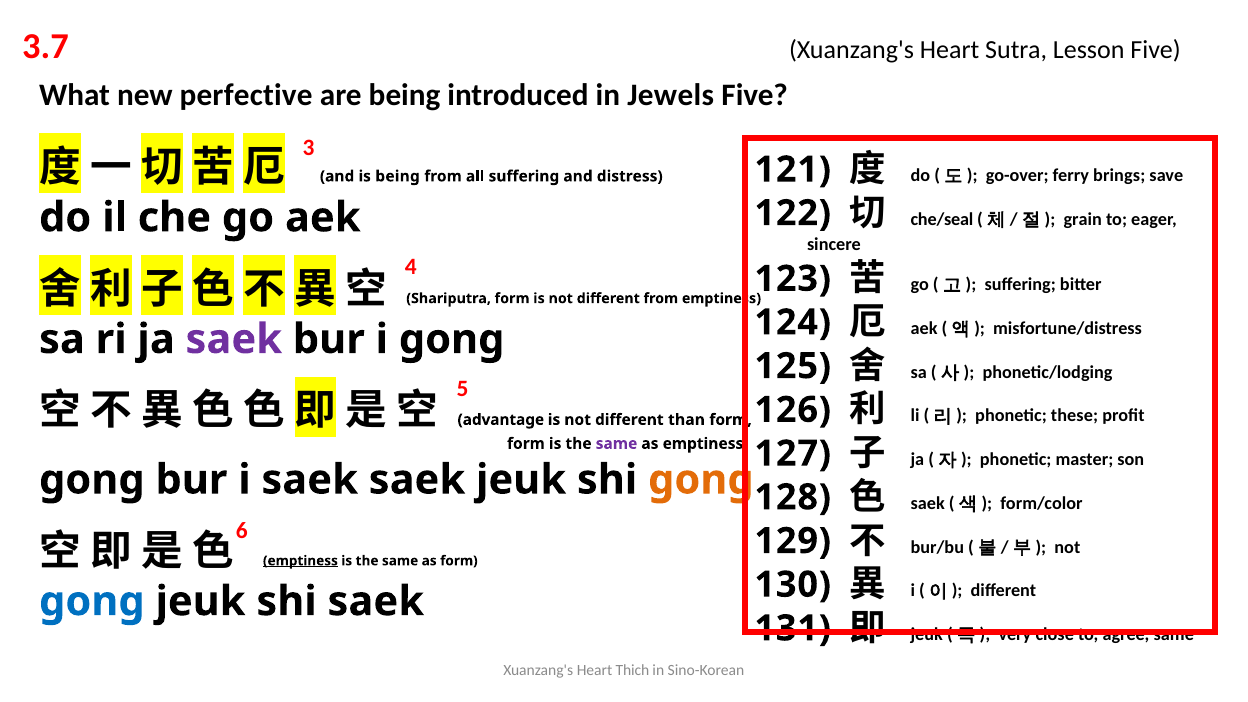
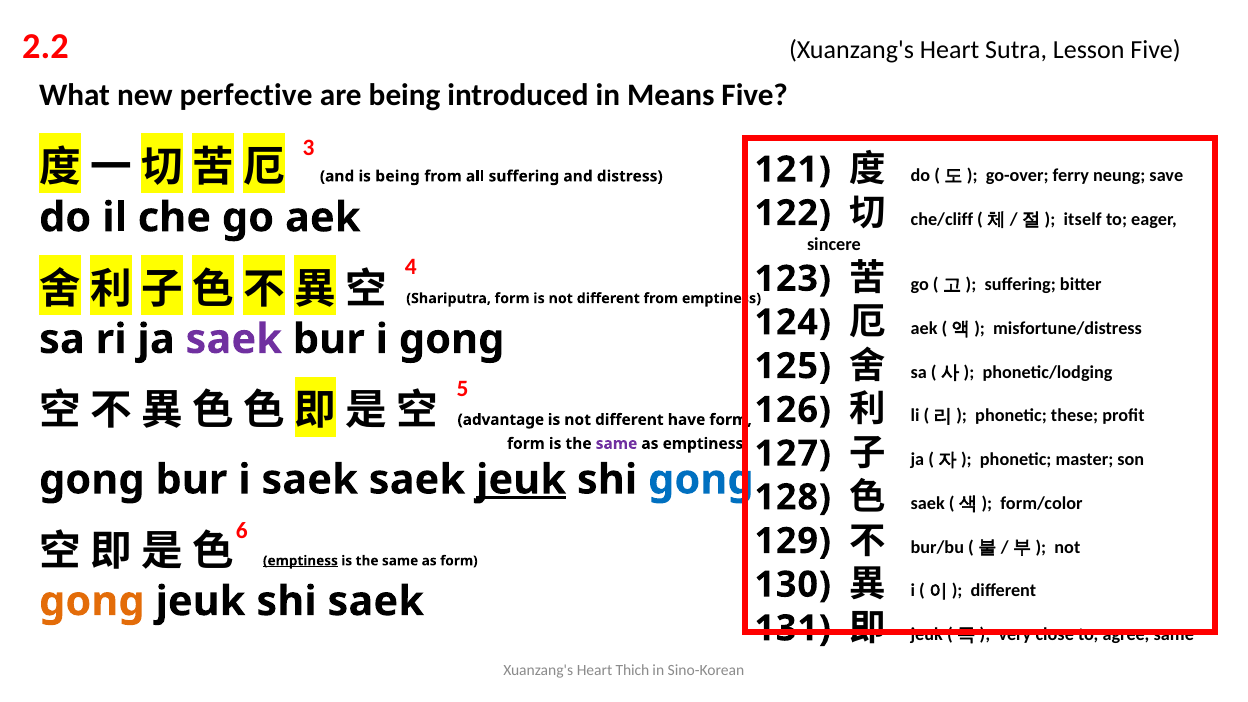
3.7: 3.7 -> 2.2 (45, 46)
Jewels: Jewels -> Means (671, 95)
brings: brings -> neung (1119, 176)
che/seal: che/seal -> che/cliff (942, 219)
grain: grain -> itself (1083, 219)
than: than -> have (687, 420)
jeuk underline: none -> present (521, 480)
gong colour: orange -> blue (701, 480)
gong colour: blue -> orange (92, 601)
